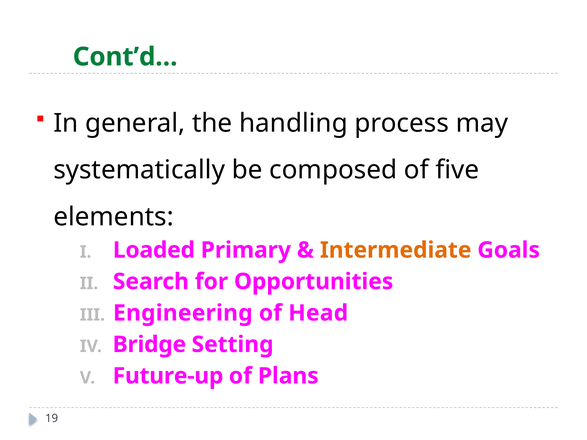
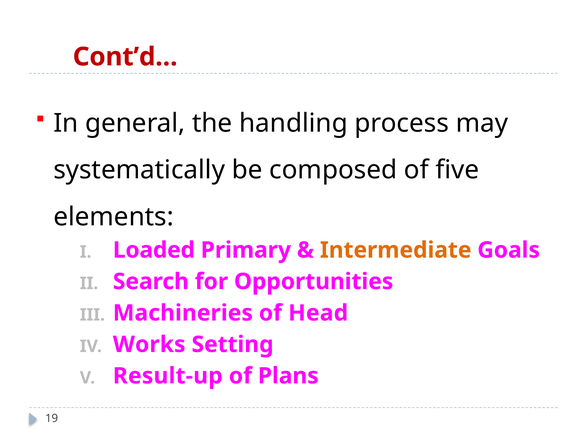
Cont’d… colour: green -> red (125, 57)
Engineering: Engineering -> Machineries (183, 313)
Bridge: Bridge -> Works (149, 345)
Future-up: Future-up -> Result-up (168, 376)
